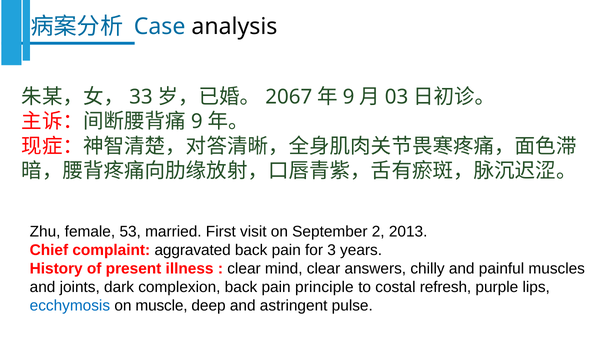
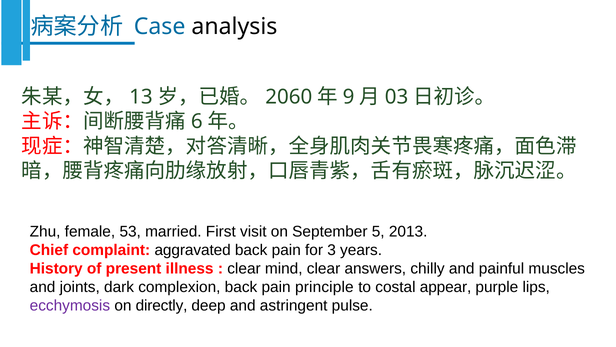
33: 33 -> 13 (141, 97)
2067: 2067 -> 2060 (289, 97)
9: 9 -> 6 (197, 121)
2: 2 -> 5 (378, 231)
refresh: refresh -> appear (446, 287)
ecchymosis colour: blue -> purple (70, 305)
muscle: muscle -> directly (162, 305)
